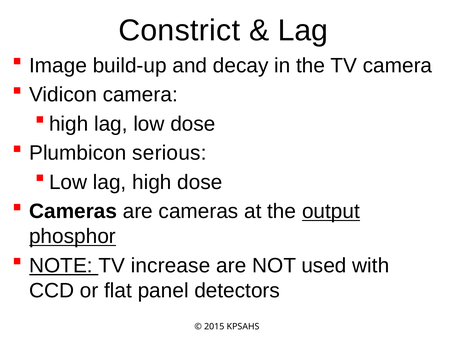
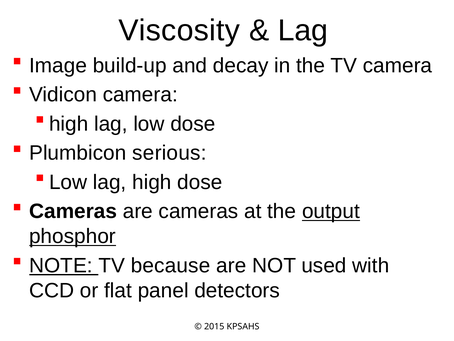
Constrict: Constrict -> Viscosity (179, 30)
increase: increase -> because (171, 265)
